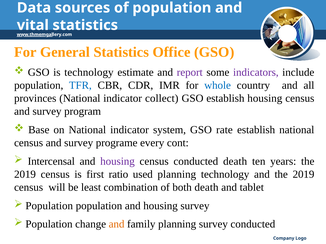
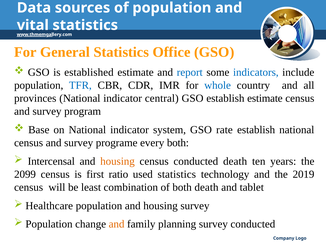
is technology: technology -> established (89, 72)
report colour: purple -> blue (190, 72)
indicators colour: purple -> blue (256, 72)
collect: collect -> central (162, 99)
establish housing: housing -> estimate (265, 99)
every cont: cont -> both (178, 143)
housing colour: purple -> orange (118, 162)
2019: 2019 -> 2099 (25, 175)
used planning: planning -> statistics (177, 175)
Population: Population -> Healthcare (49, 206)
